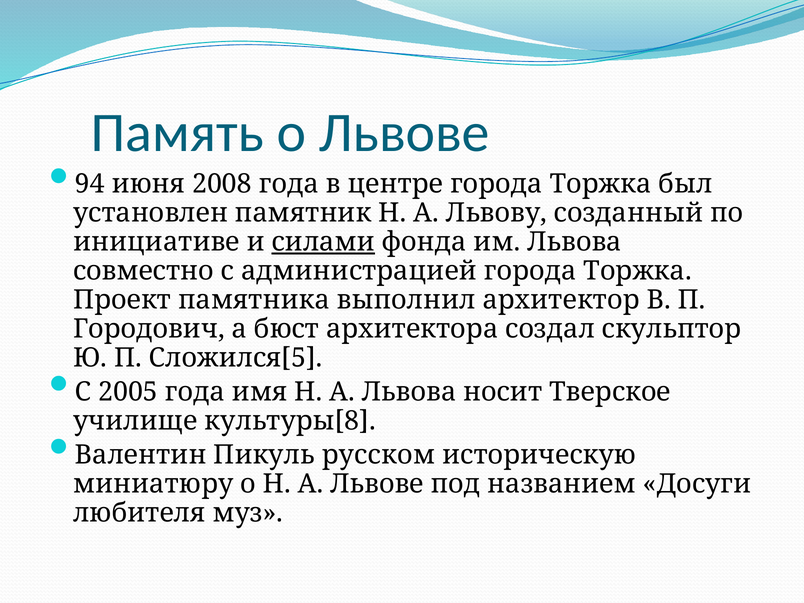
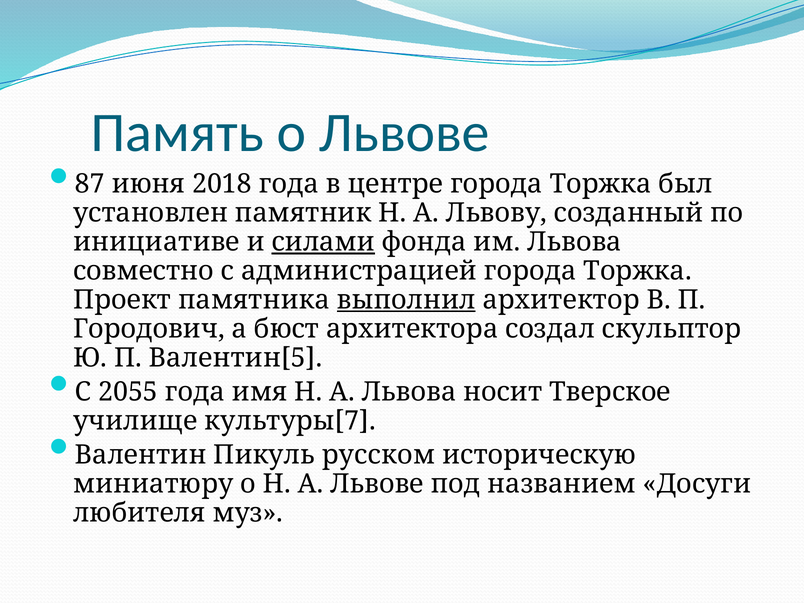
94: 94 -> 87 (90, 184)
2008: 2008 -> 2018 (222, 184)
выполнил underline: none -> present (406, 300)
Сложился[5: Сложился[5 -> Валентин[5 (236, 358)
2005: 2005 -> 2055 (128, 392)
культуры[8: культуры[8 -> культуры[7 (290, 421)
